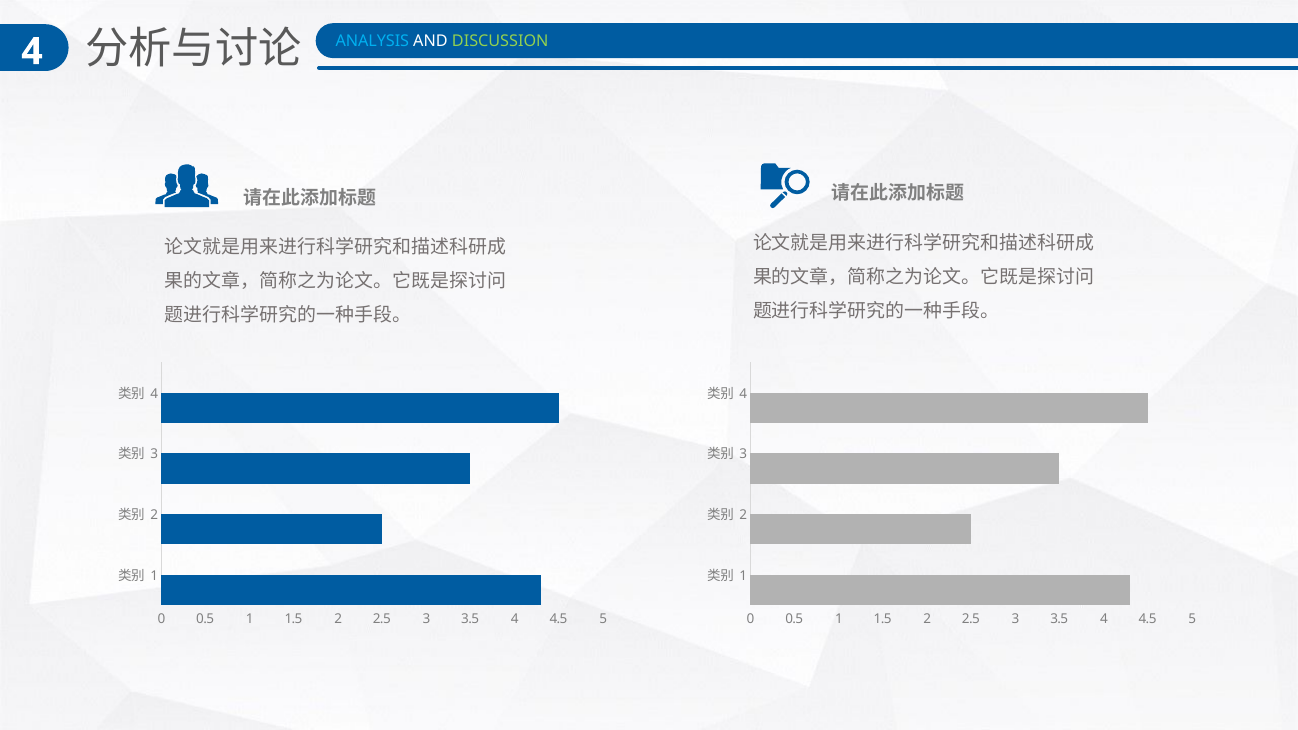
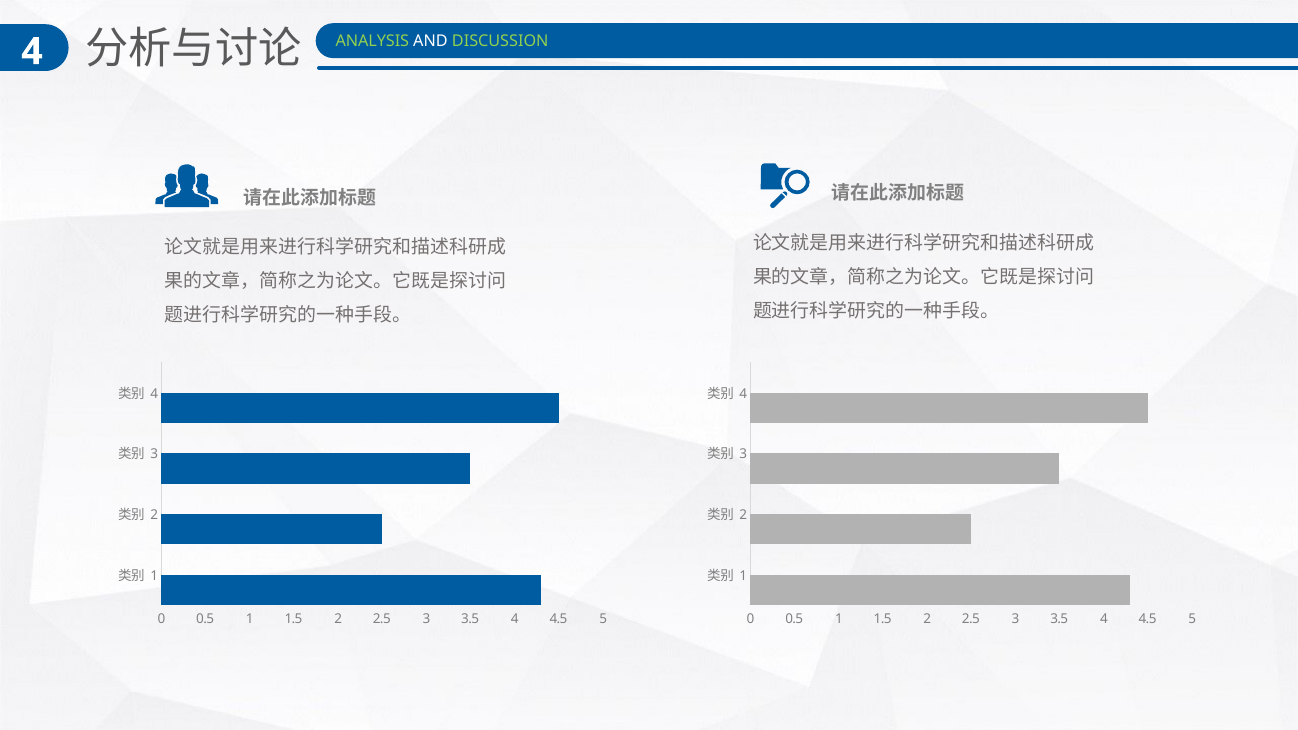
ANALYSIS colour: light blue -> light green (372, 41)
